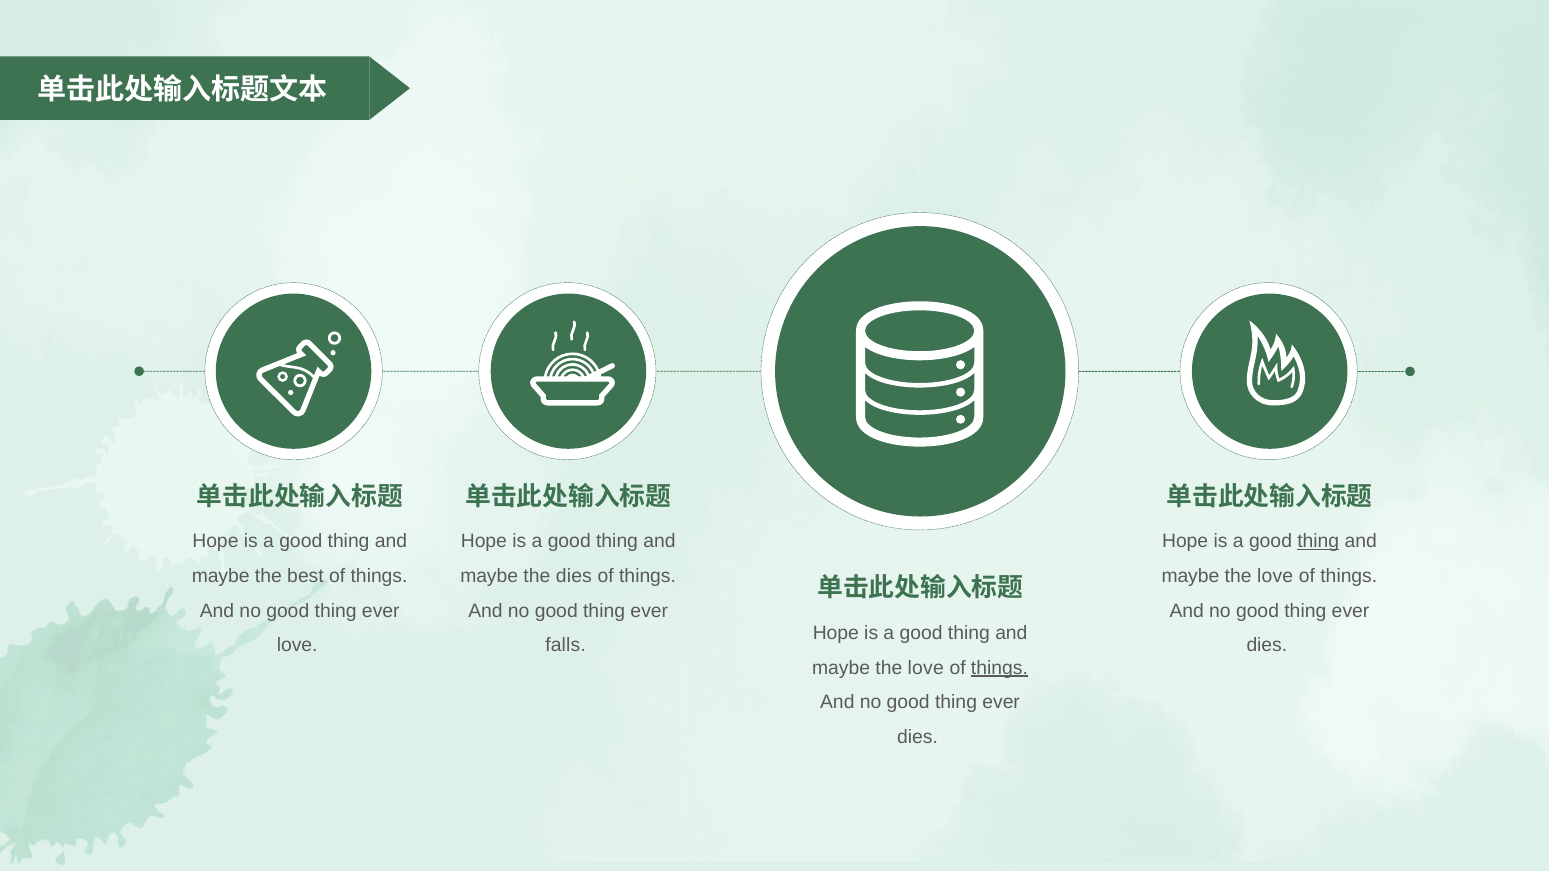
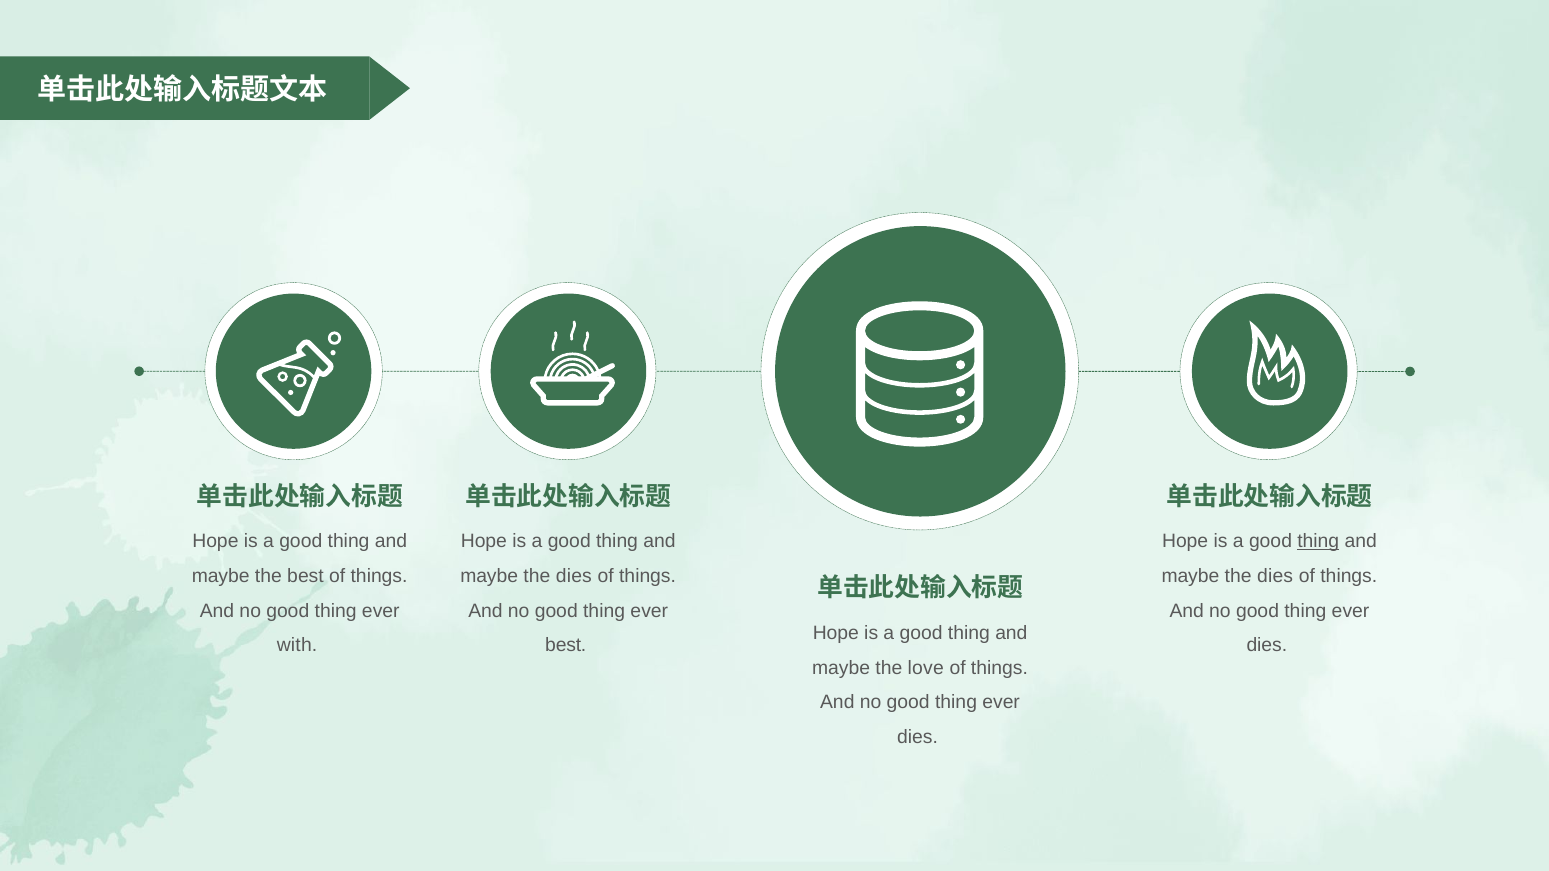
love: love -> dies (1275, 576)
love: love -> with (297, 646)
falls: falls -> best (566, 646)
things underline: present -> none (999, 668)
